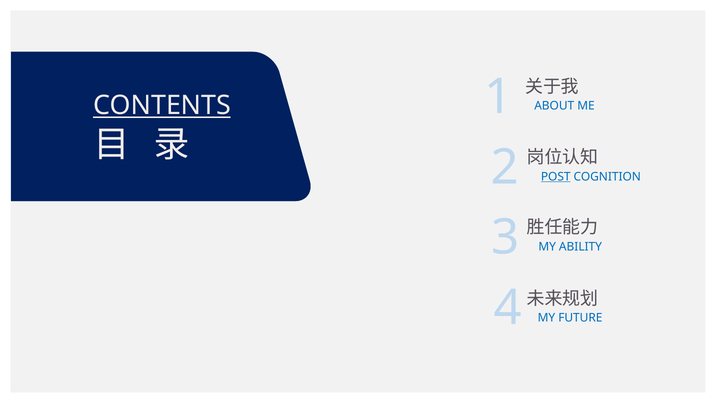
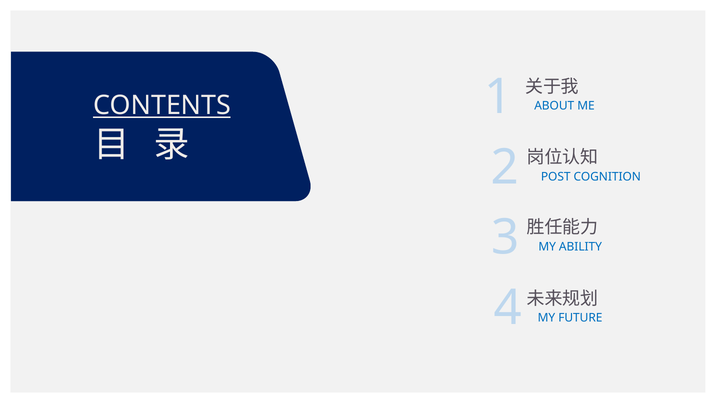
POST underline: present -> none (556, 177)
